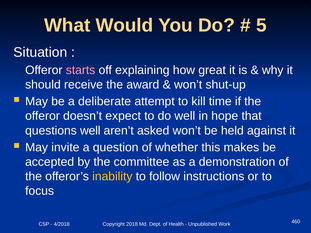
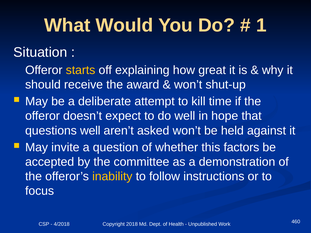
5: 5 -> 1 (261, 25)
starts colour: pink -> yellow (81, 70)
makes: makes -> factors (241, 148)
